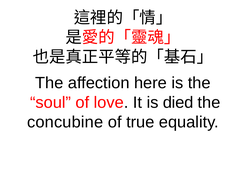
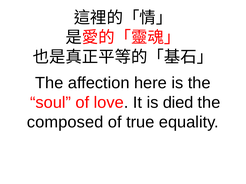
concubine: concubine -> composed (65, 123)
